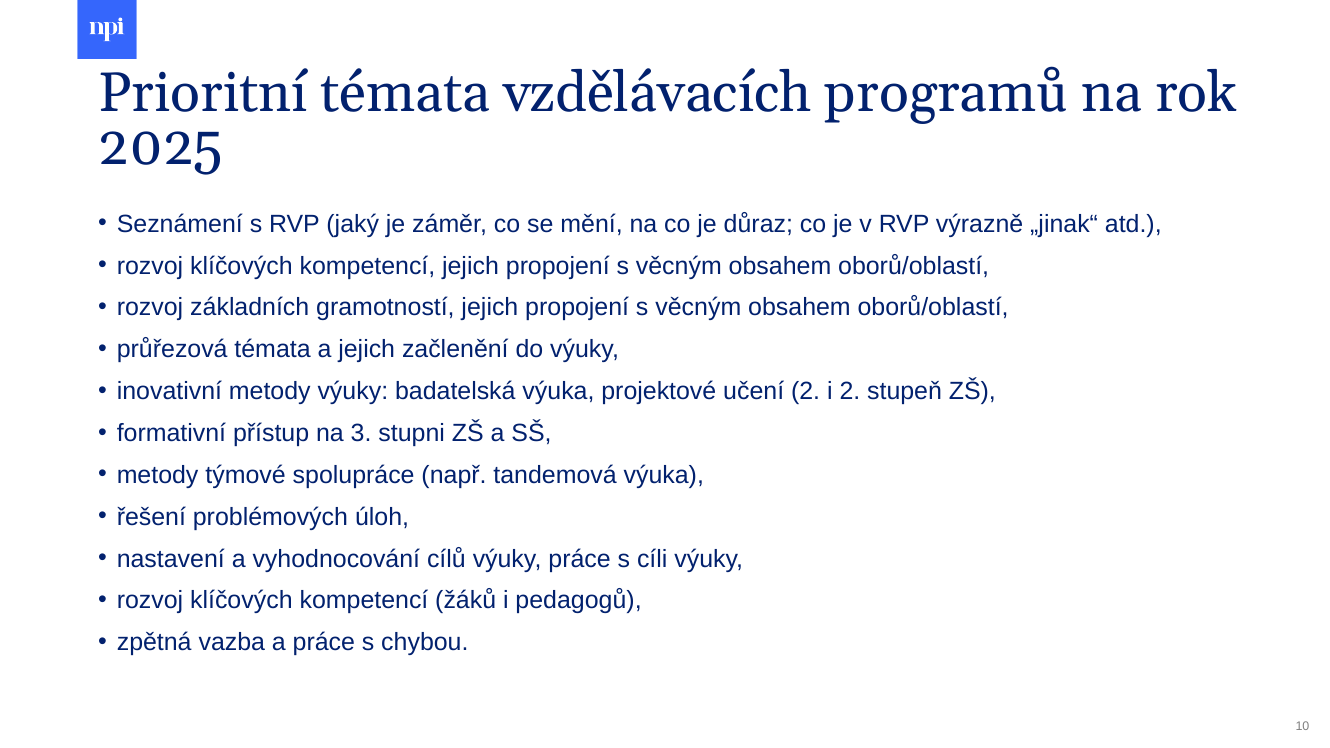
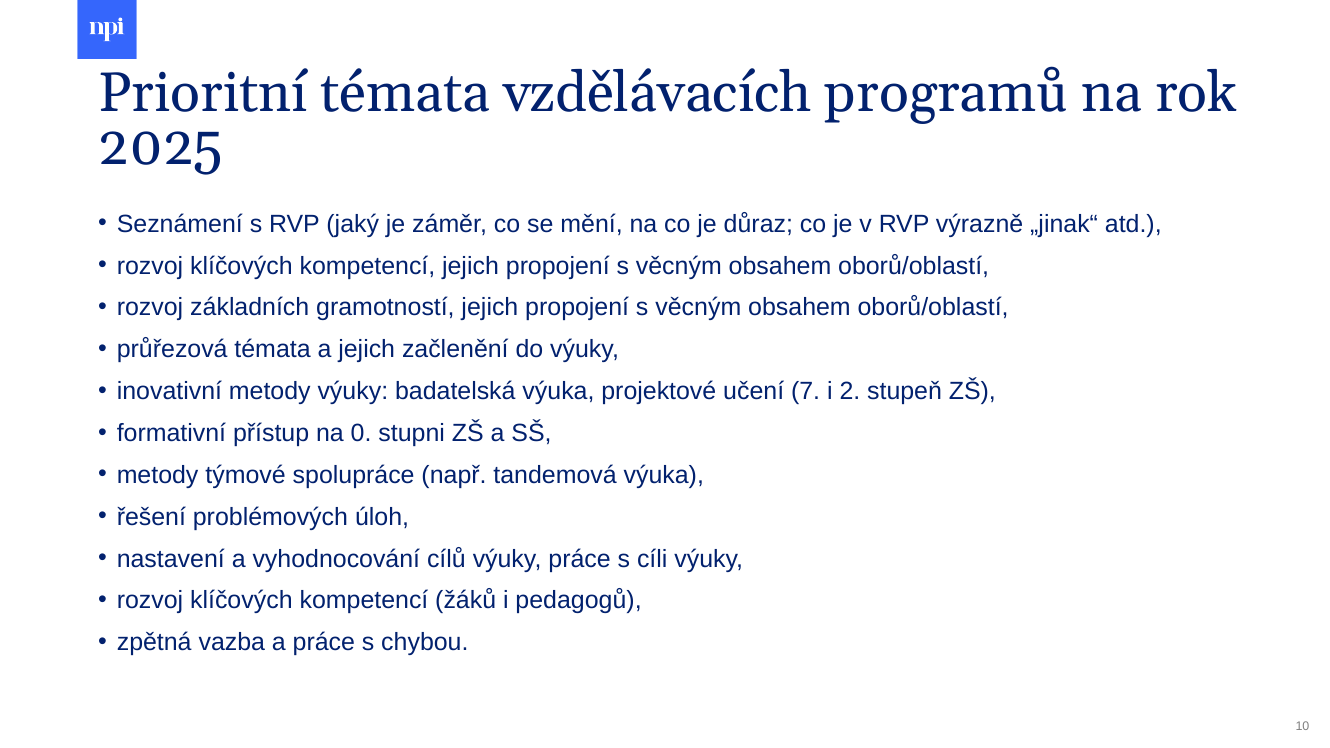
učení 2: 2 -> 7 (806, 391)
3: 3 -> 0 (361, 433)
